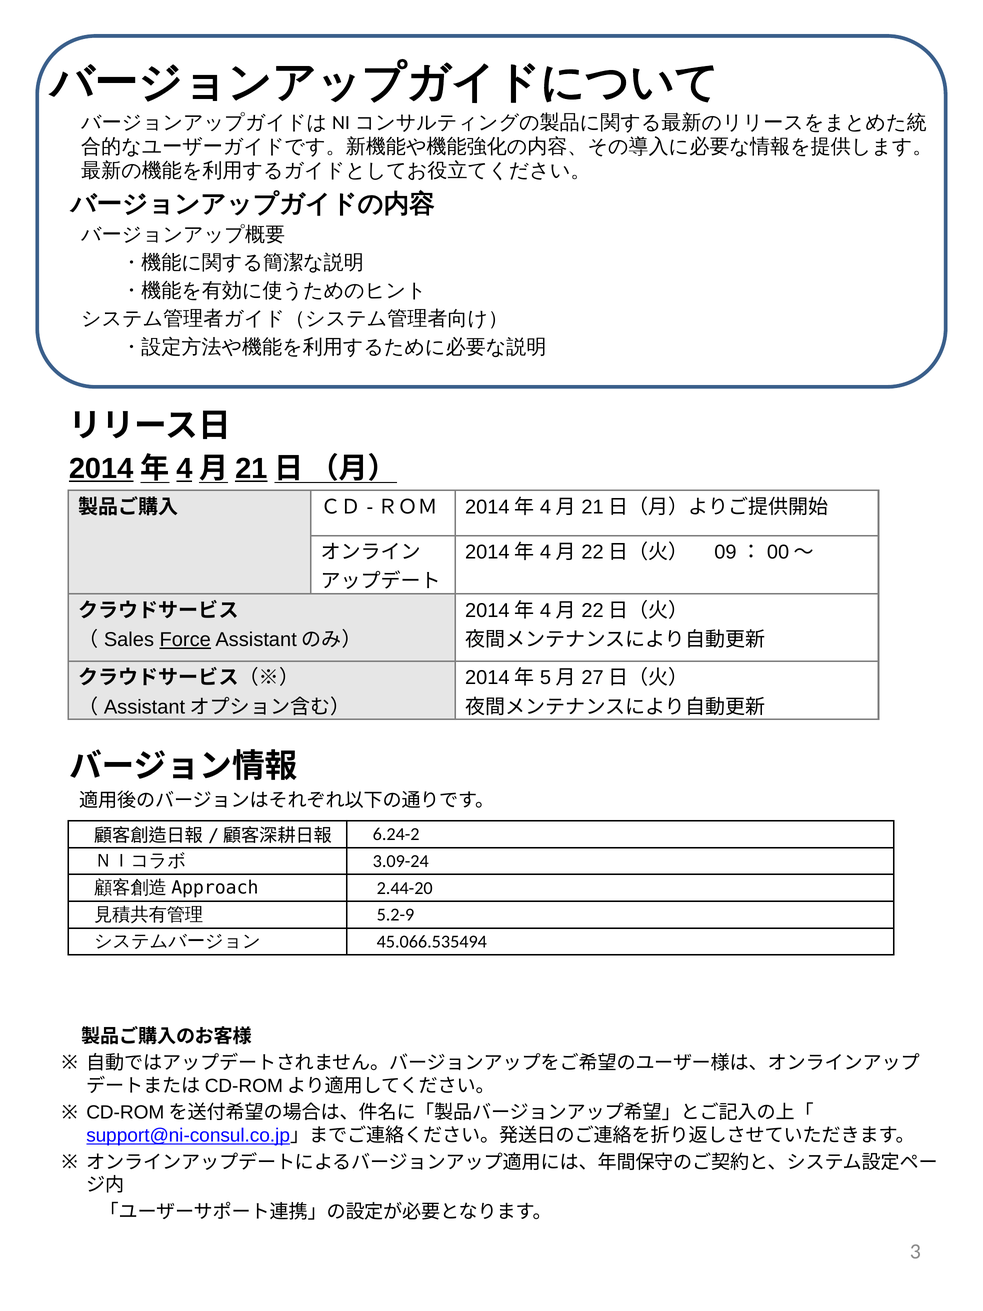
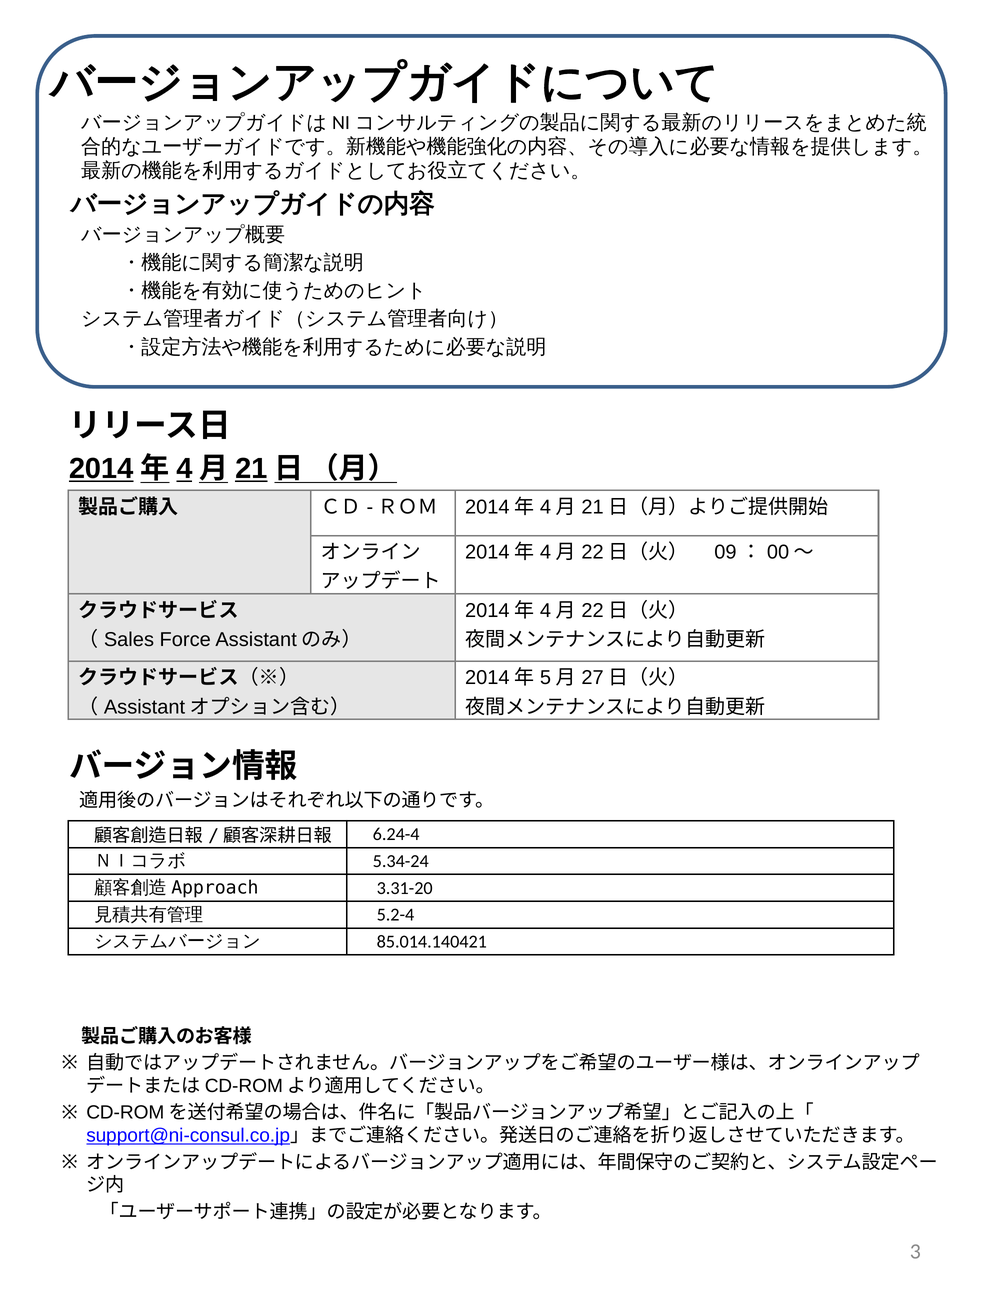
Force underline: present -> none (185, 639)
6.24-2: 6.24-2 -> 6.24-4 (396, 834)
3.09-24: 3.09-24 -> 5.34-24 (401, 861)
2.44-20: 2.44-20 -> 3.31-20 (405, 888)
5.2-9: 5.2-9 -> 5.2-4 (395, 915)
45.066.535494: 45.066.535494 -> 85.014.140421 (432, 941)
